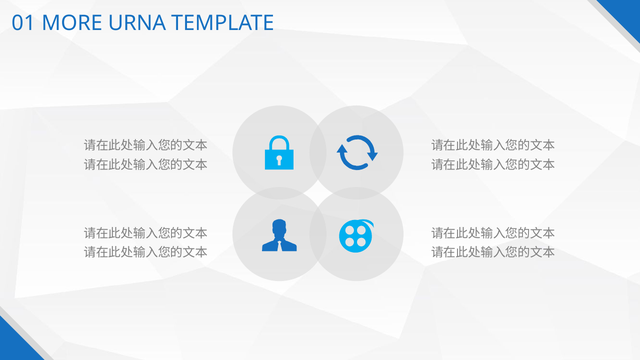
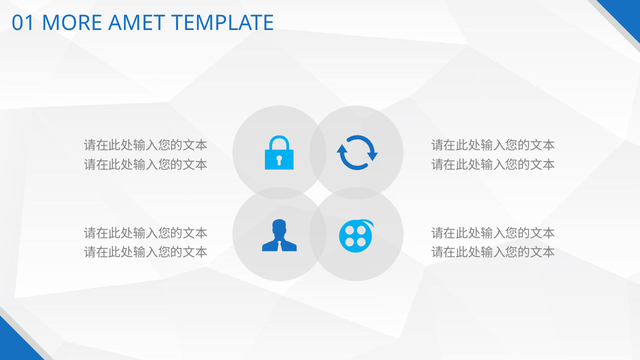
URNA: URNA -> AMET (137, 23)
